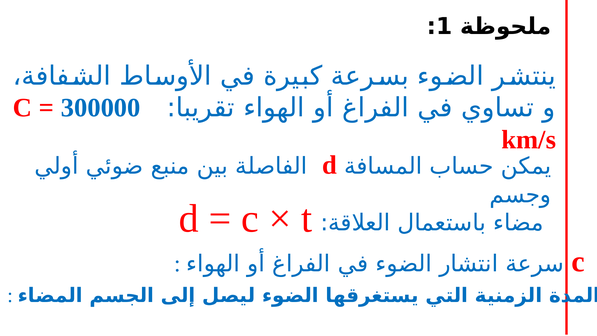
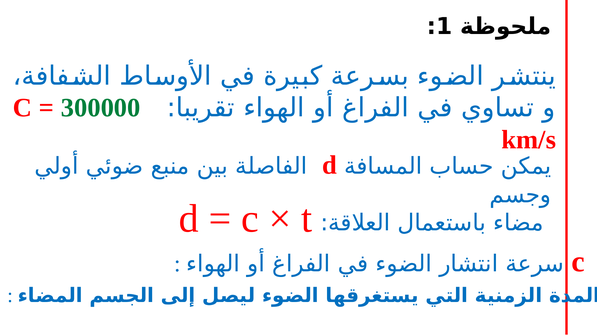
300000 colour: blue -> green (101, 108)
